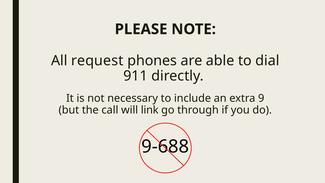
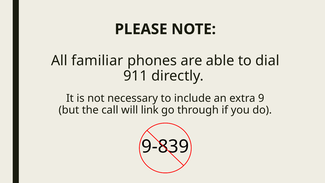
request: request -> familiar (97, 61)
9-688: 9-688 -> 9-839 (165, 146)
